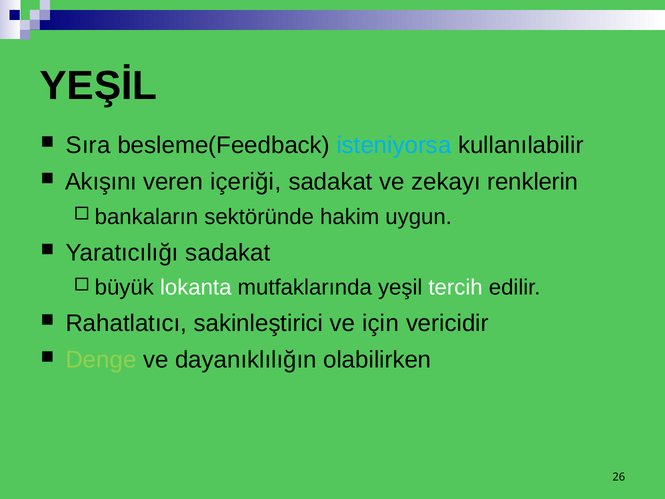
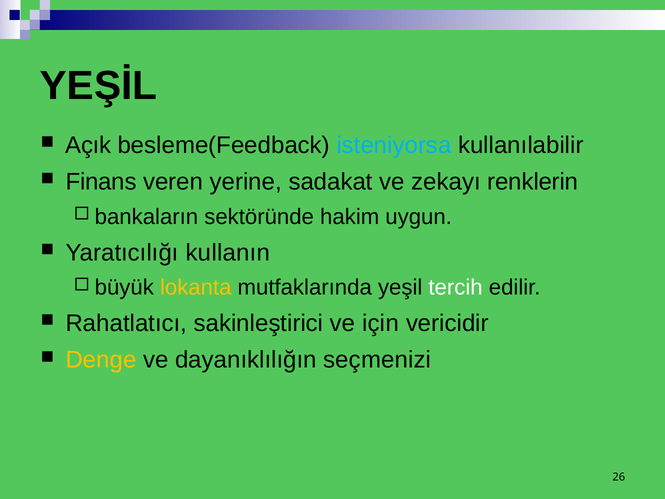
Sıra: Sıra -> Açık (88, 145)
Akışını: Akışını -> Finans (101, 182)
içeriği: içeriği -> yerine (246, 182)
Yaratıcılığı sadakat: sadakat -> kullanın (228, 252)
lokanta colour: white -> yellow (196, 287)
Denge colour: light green -> yellow (101, 360)
olabilirken: olabilirken -> seçmenizi (377, 360)
